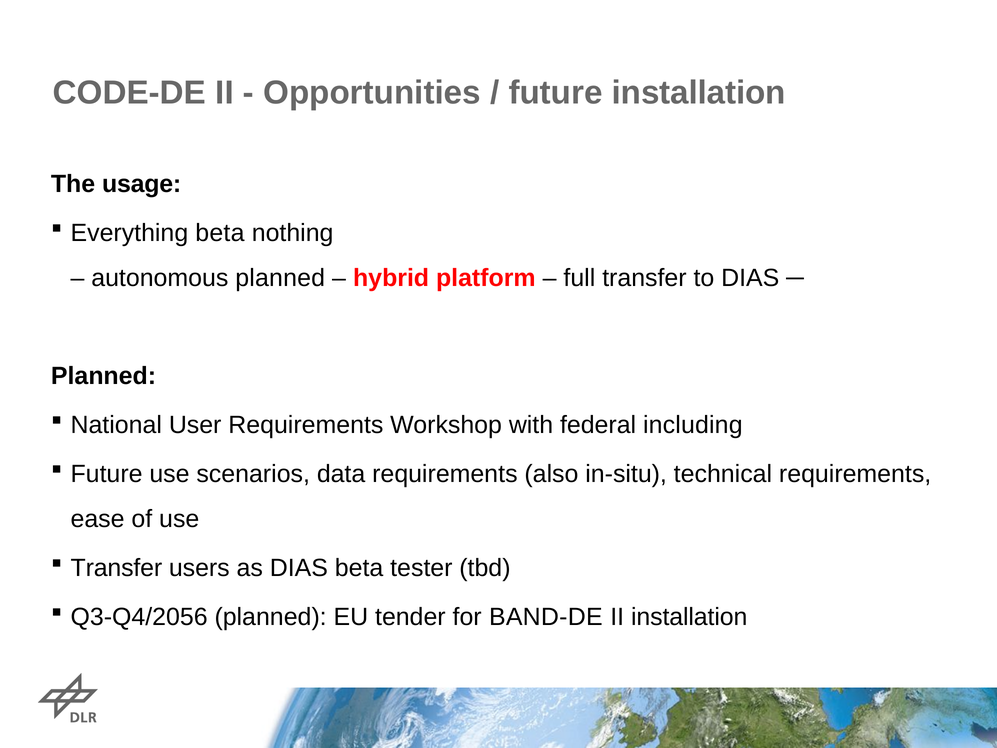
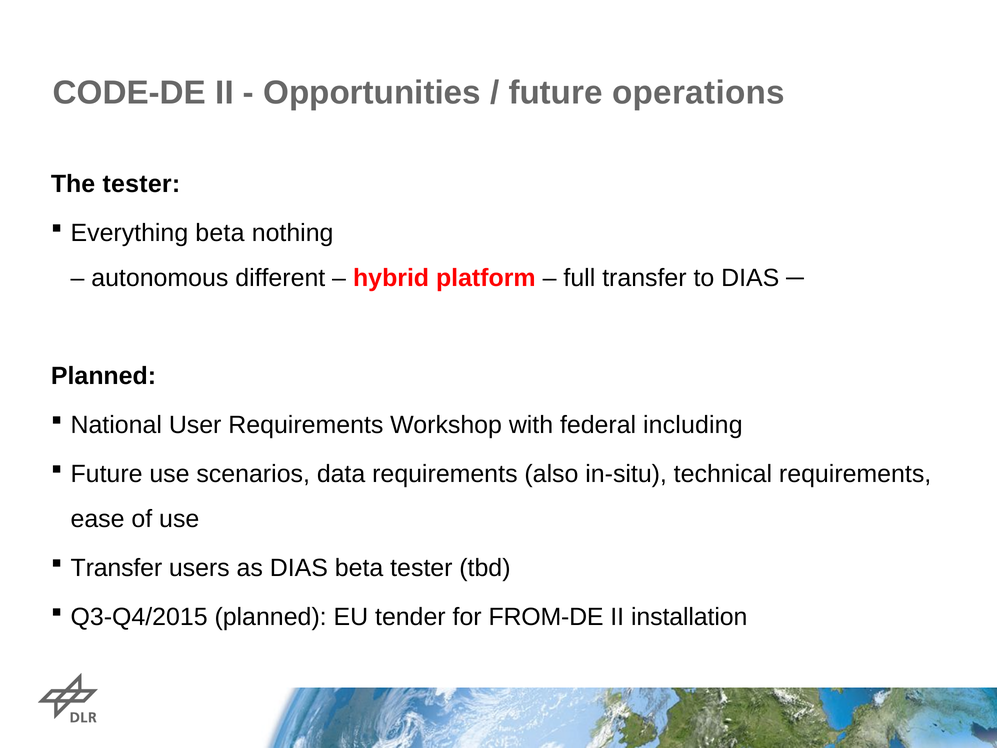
future installation: installation -> operations (698, 93)
The usage: usage -> tester (141, 184)
autonomous planned: planned -> different (280, 278)
Q3-Q4/2056: Q3-Q4/2056 -> Q3-Q4/2015 (139, 617)
BAND-DE: BAND-DE -> FROM-DE (546, 617)
